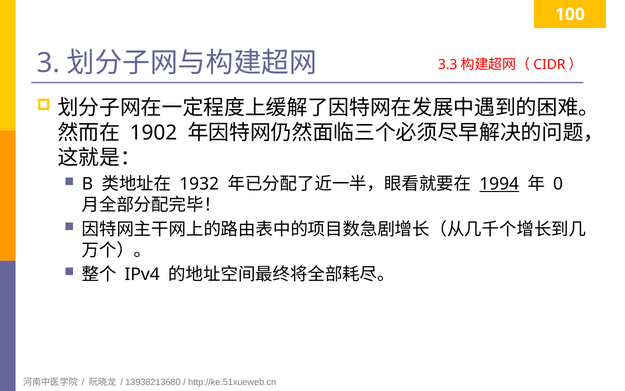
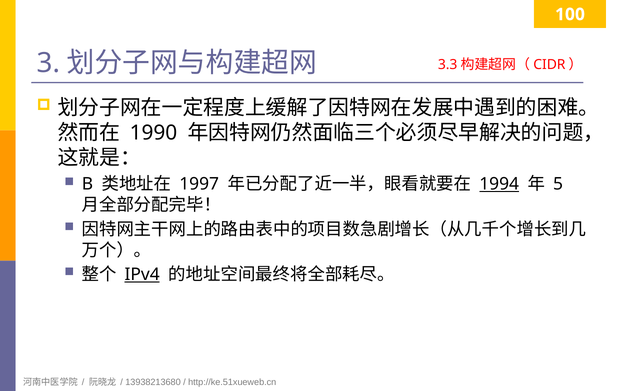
1902: 1902 -> 1990 (153, 133)
1932: 1932 -> 1997 (199, 184)
0: 0 -> 5 (558, 184)
IPv4 underline: none -> present (142, 274)
